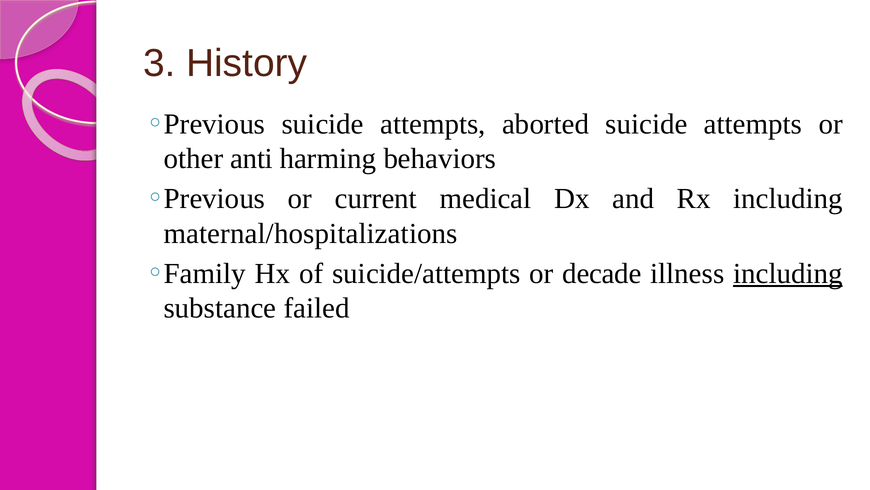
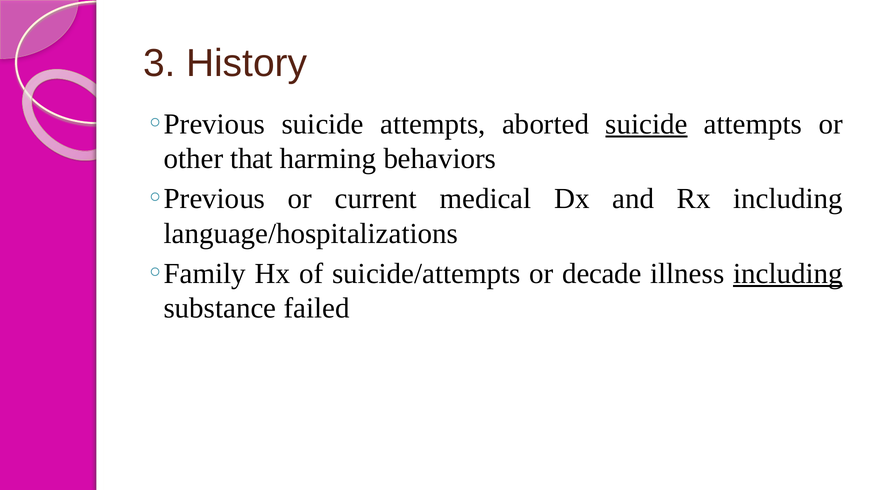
suicide underline: none -> present (647, 124)
anti: anti -> that (252, 159)
maternal/hospitalizations: maternal/hospitalizations -> language/hospitalizations (311, 233)
